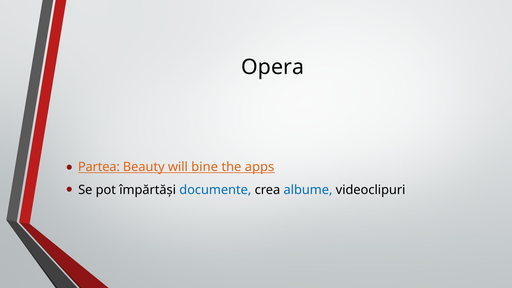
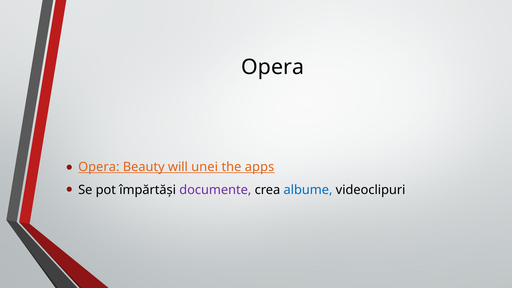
Partea: Partea -> Opera (99, 167)
bine: bine -> unei (205, 167)
documente colour: blue -> purple (215, 190)
